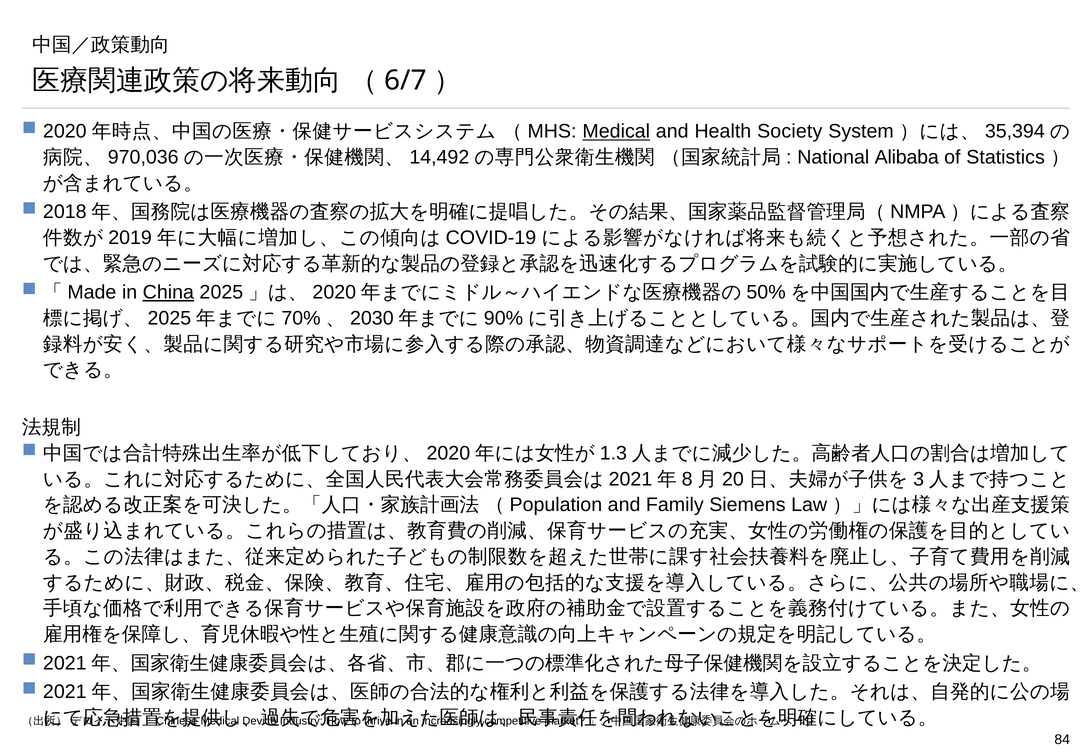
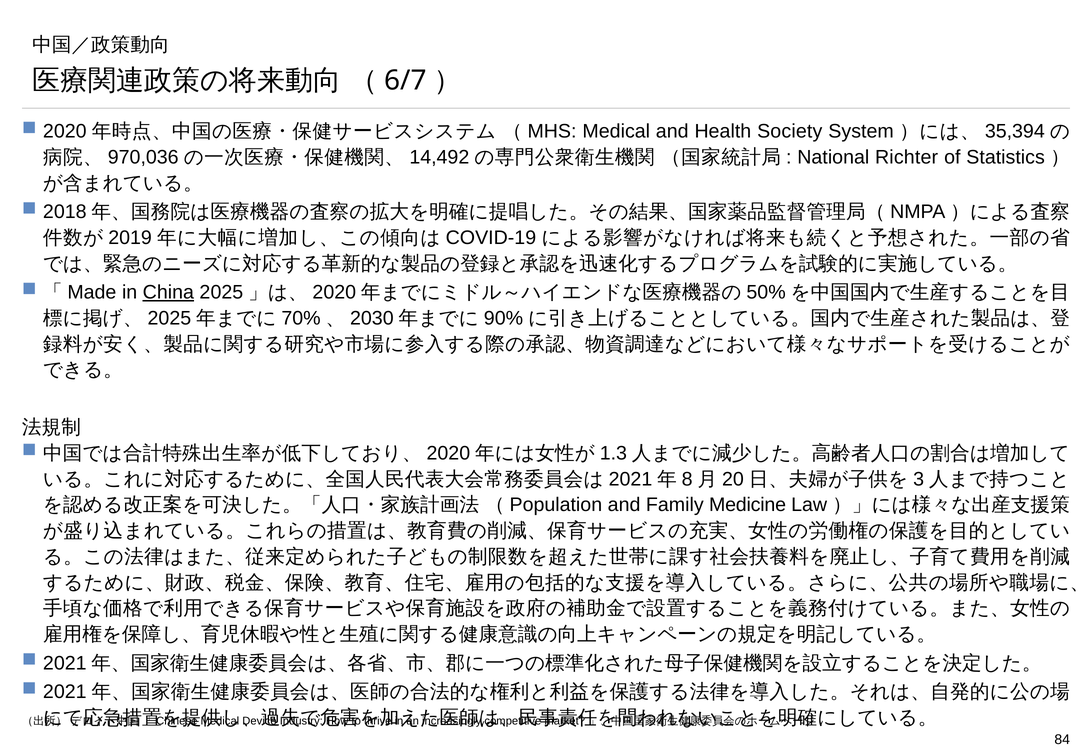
Medical underline: present -> none (616, 132)
Alibaba: Alibaba -> Richter (907, 157)
Siemens: Siemens -> Medicine (748, 505)
